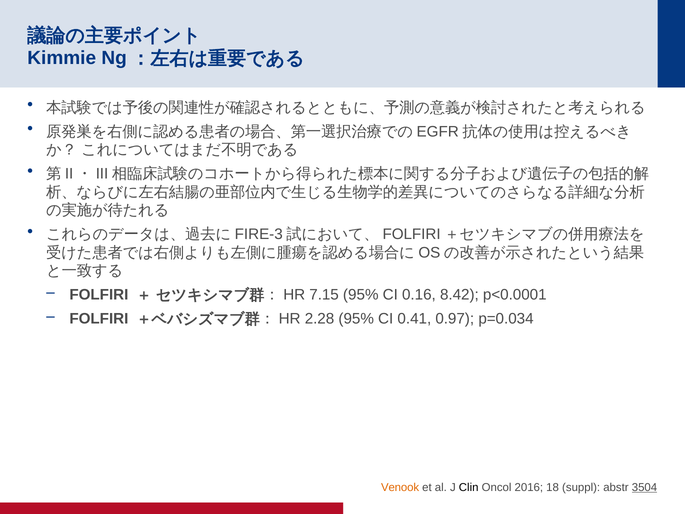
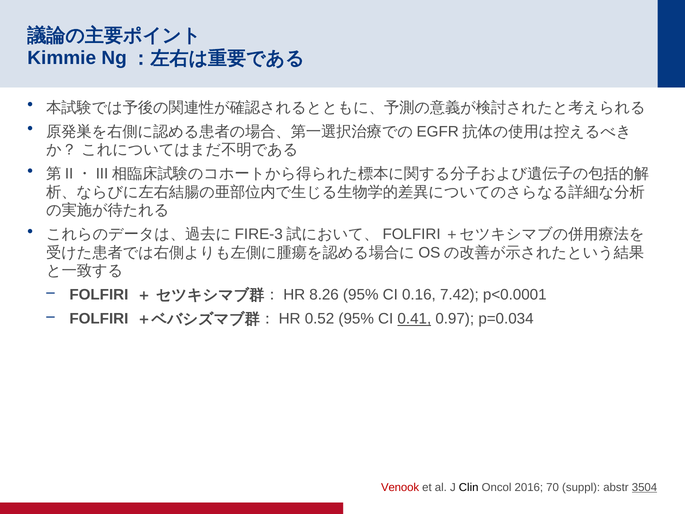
7.15: 7.15 -> 8.26 (324, 295)
8.42: 8.42 -> 7.42 (459, 295)
2.28: 2.28 -> 0.52 (320, 319)
0.41 underline: none -> present (414, 319)
Venook colour: orange -> red (400, 487)
18: 18 -> 70 (553, 487)
